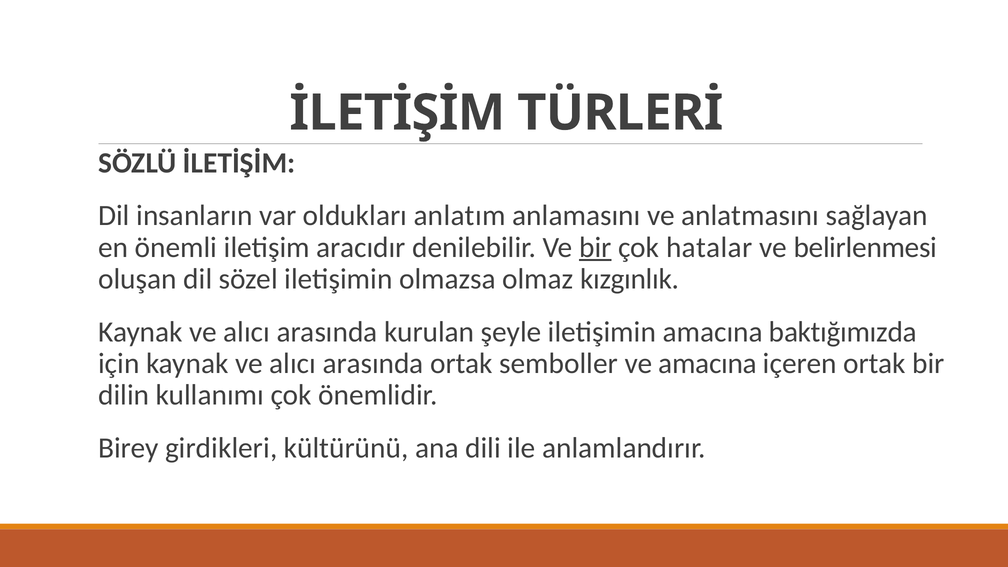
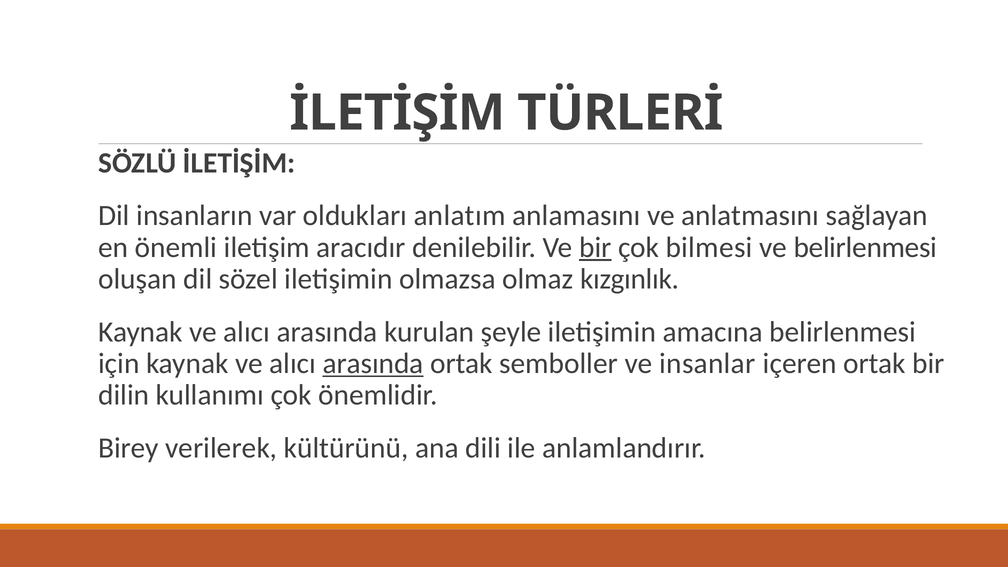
hatalar: hatalar -> bilmesi (709, 247)
amacına baktığımızda: baktığımızda -> belirlenmesi (843, 332)
arasında underline: none -> present (373, 364)
ve amacına: amacına -> insanlar (707, 364)
girdikleri: girdikleri -> verilerek (221, 448)
